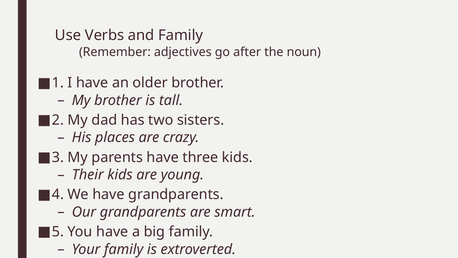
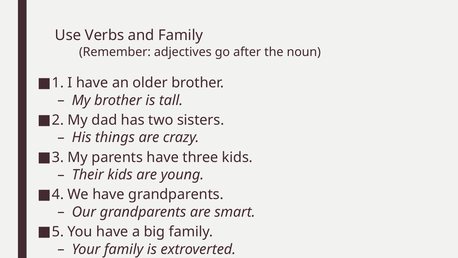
places: places -> things (115, 137)
